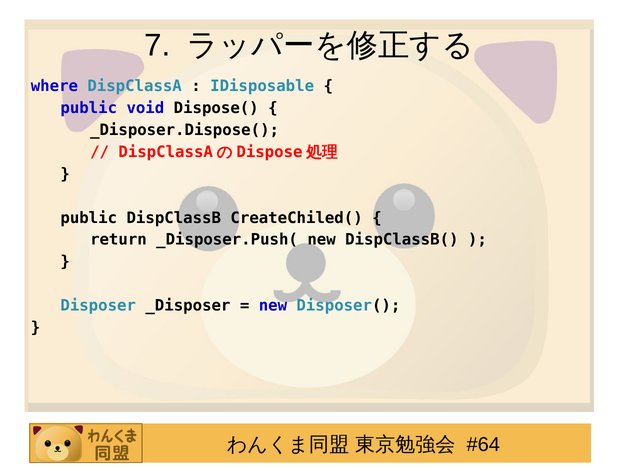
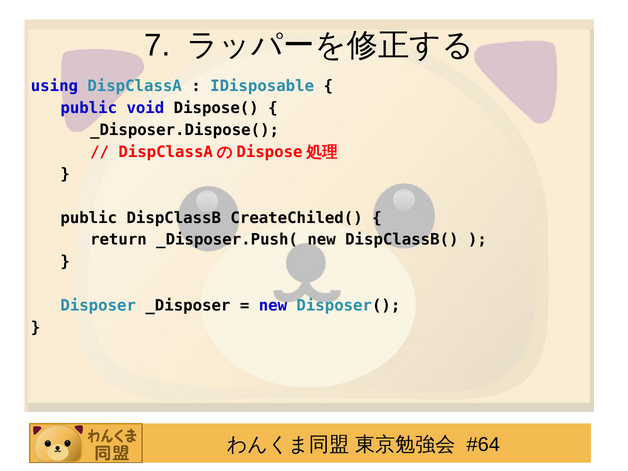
where: where -> using (54, 86)
